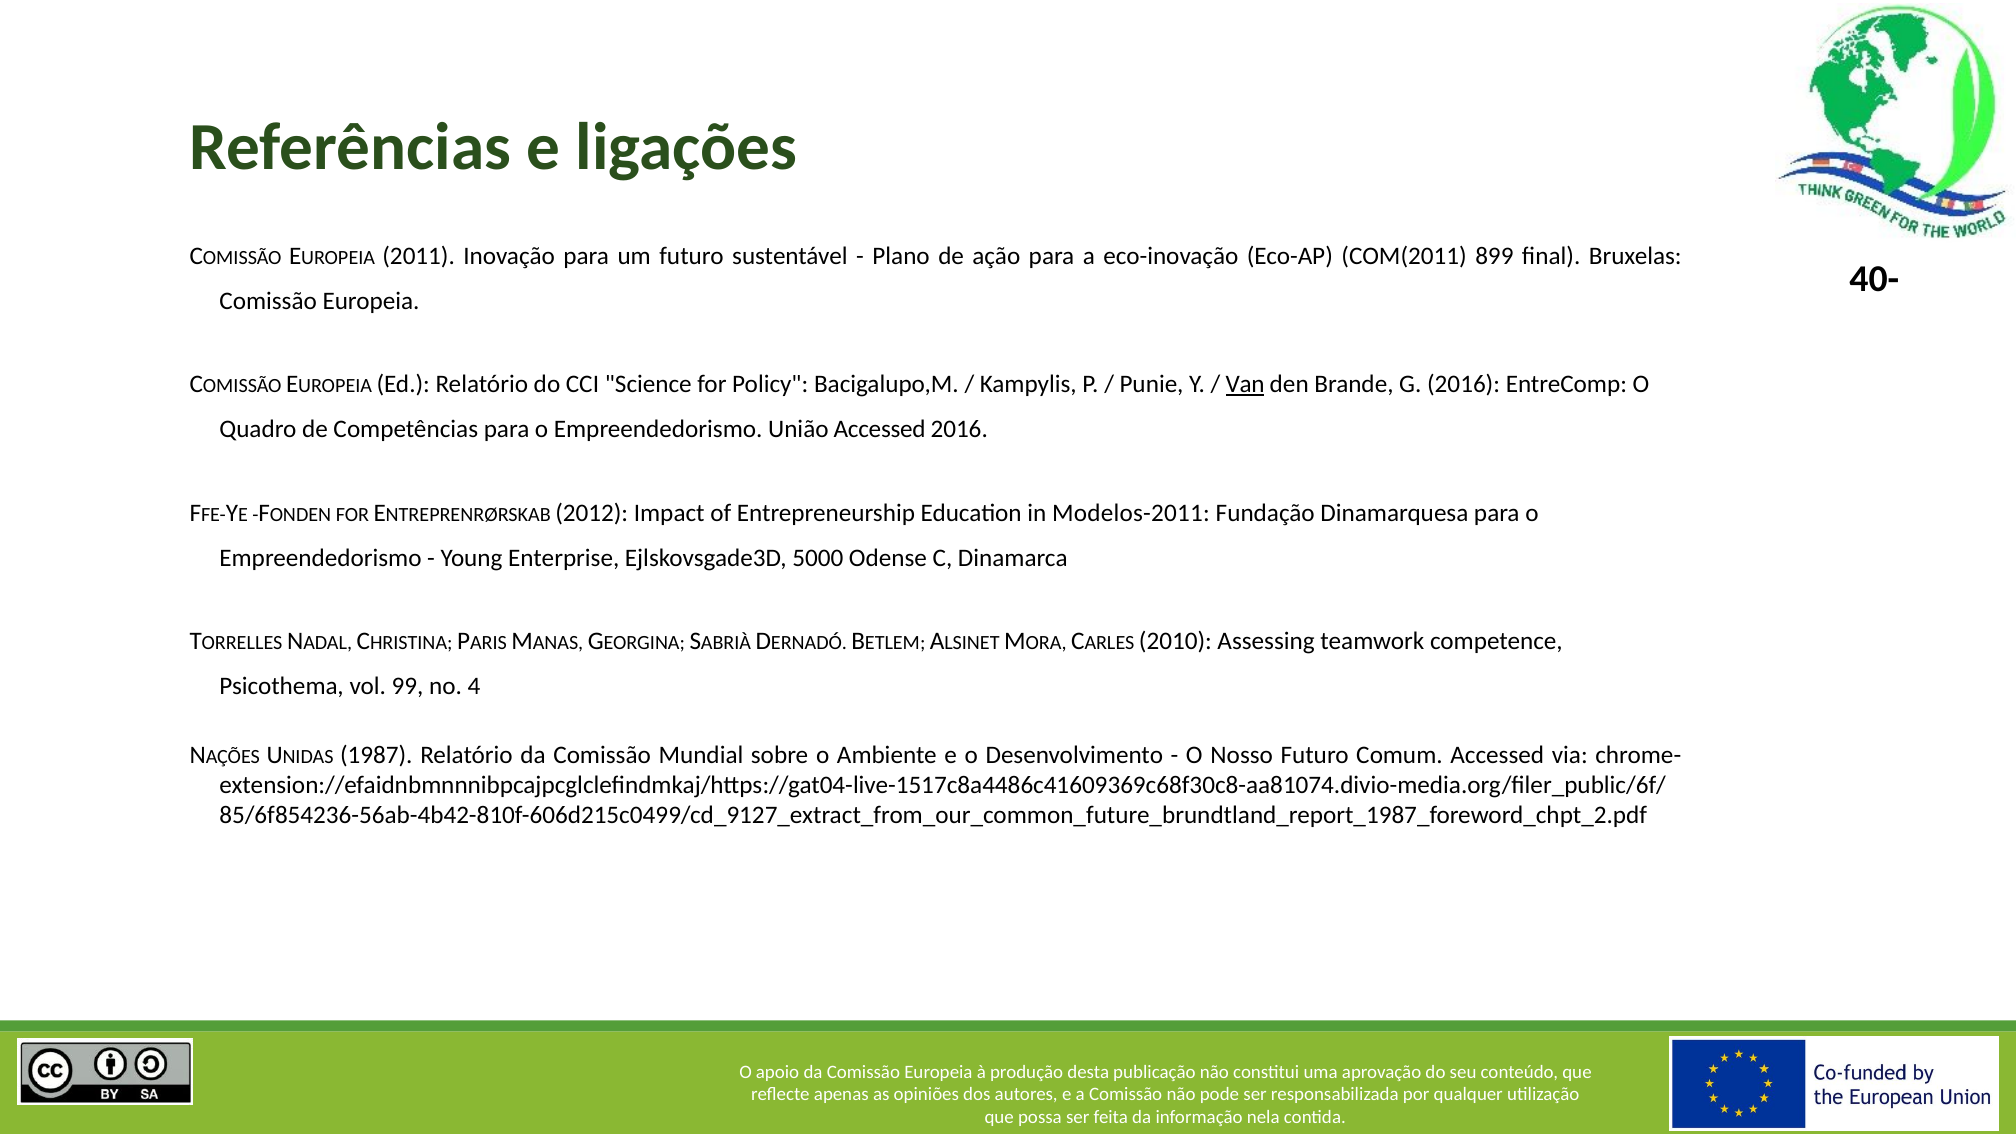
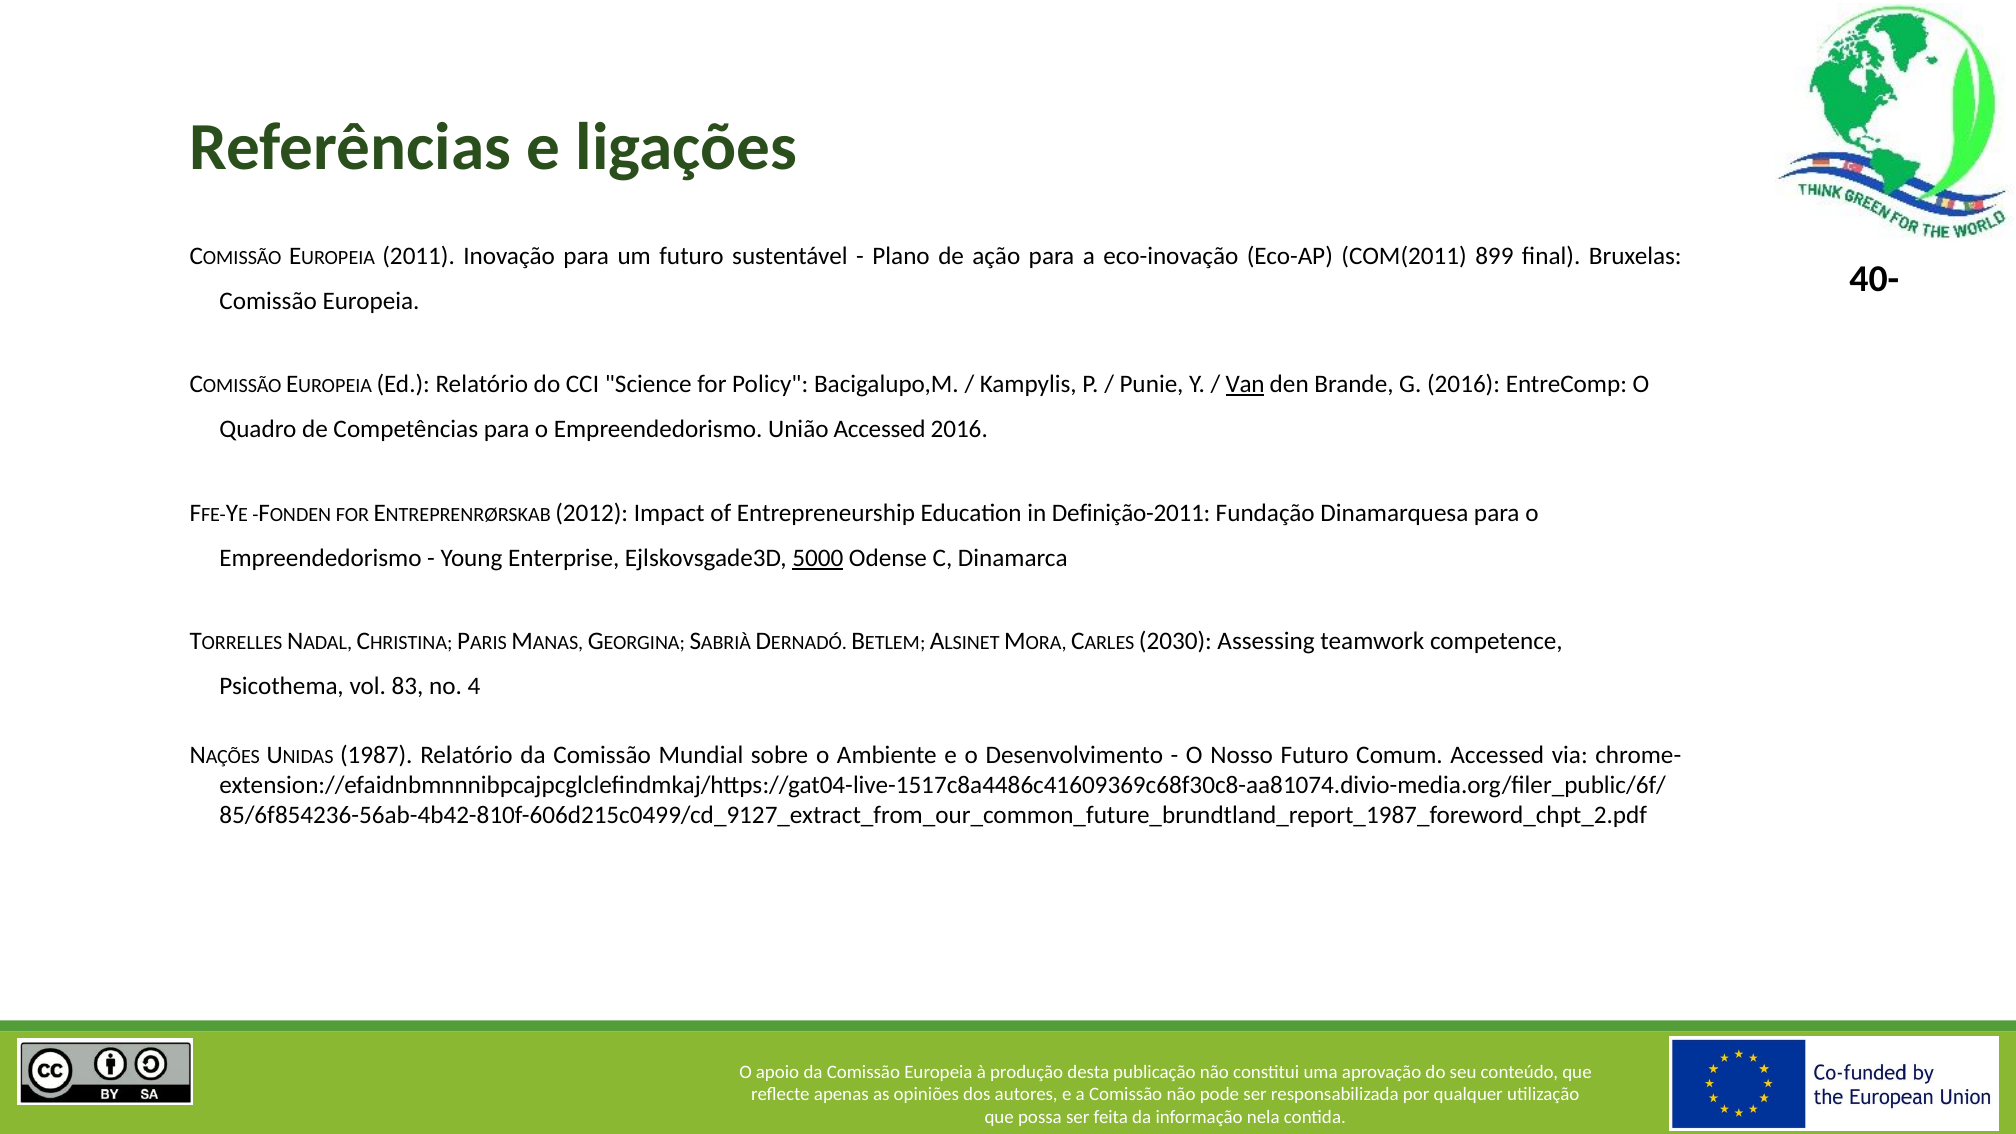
Modelos-2011: Modelos-2011 -> Definição-2011 (1131, 513)
5000 underline: none -> present (818, 558)
2010: 2010 -> 2030 (1175, 641)
99: 99 -> 83 (408, 687)
